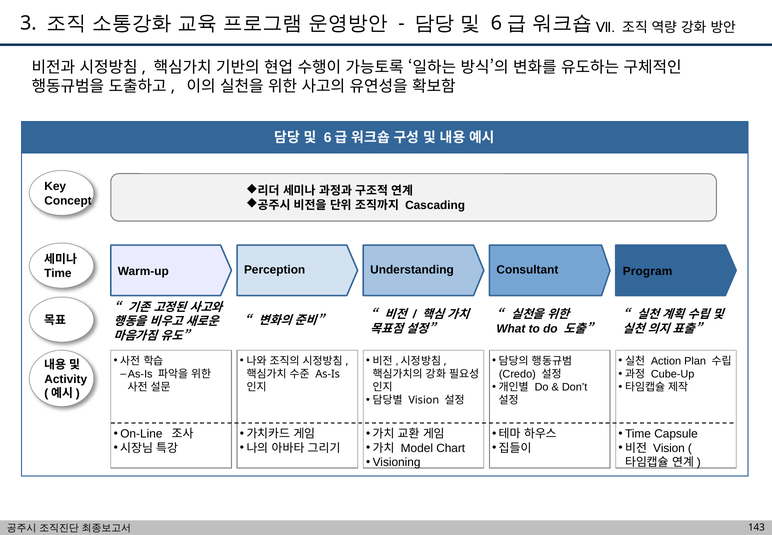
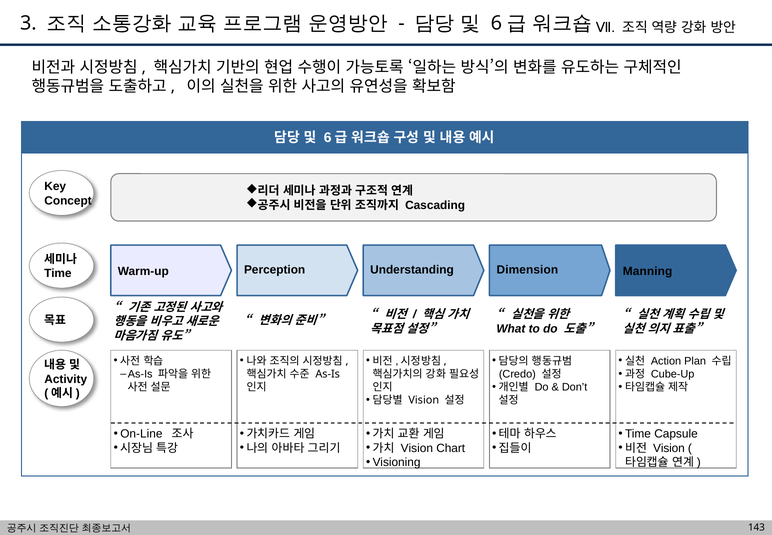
Consultant: Consultant -> Dimension (527, 270)
Program: Program -> Manning (648, 271)
Model: Model -> Vision (417, 448)
